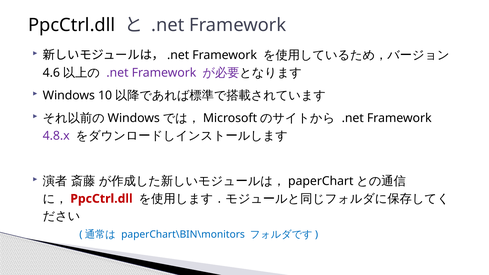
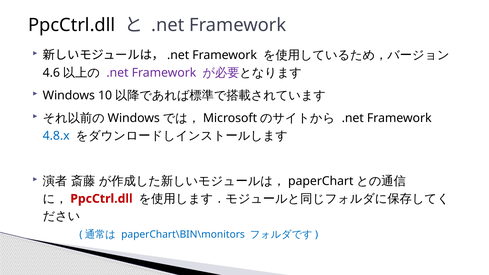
4.8.x colour: purple -> blue (56, 136)
